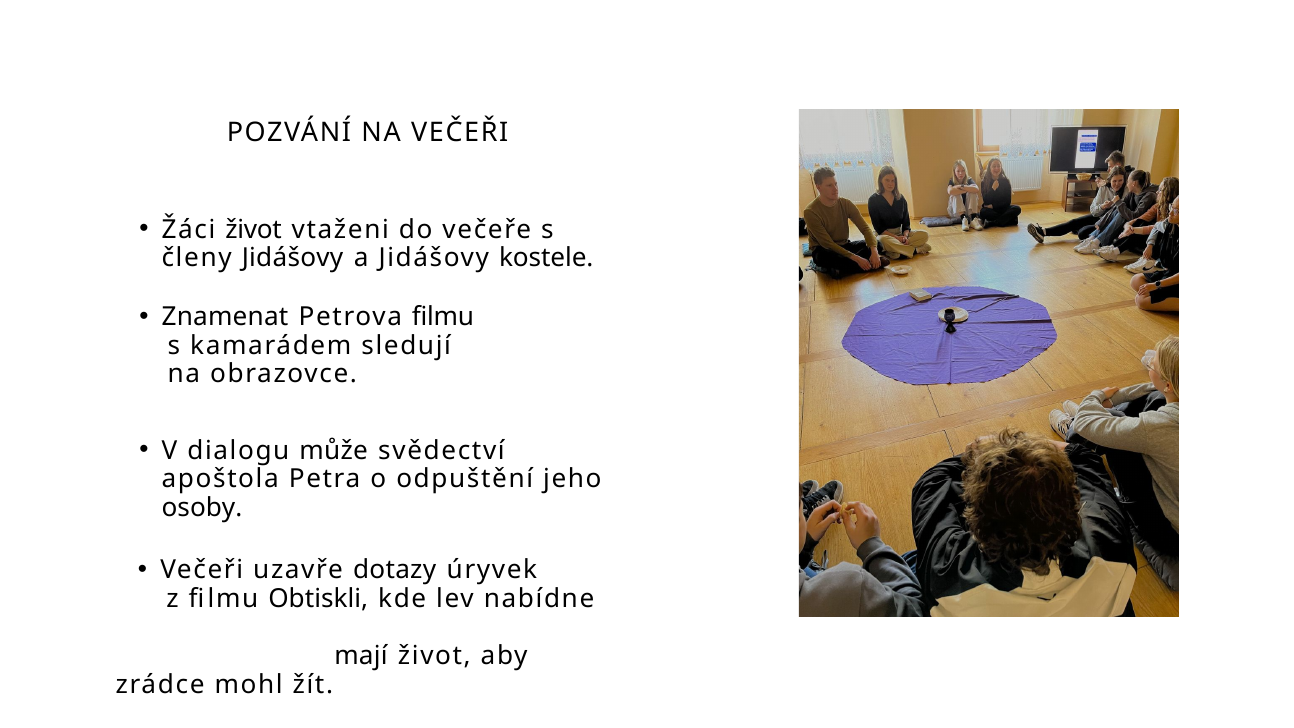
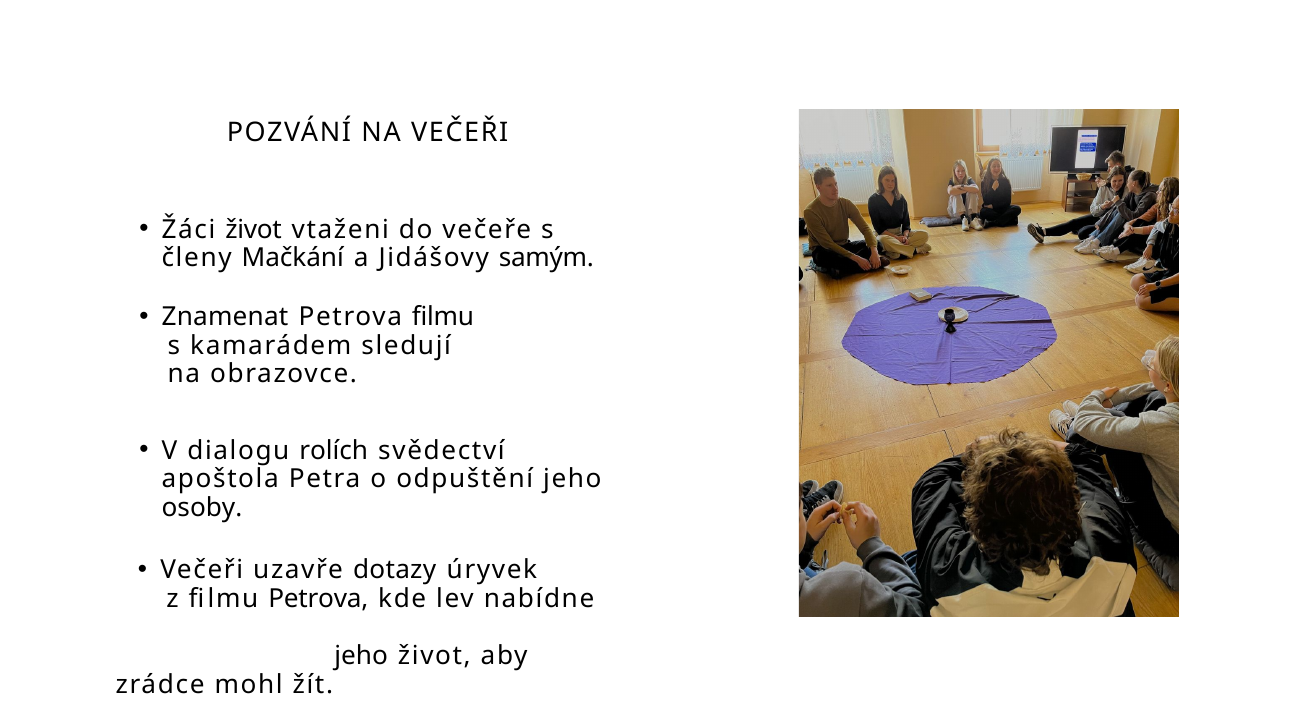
členy Jidášovy: Jidášovy -> Mačkání (293, 258)
kostele: kostele -> samým (546, 258)
může: může -> rolích (334, 451)
filmu Obtiskli: Obtiskli -> Petrova (318, 599)
mají: mají -> jeho (361, 656)
